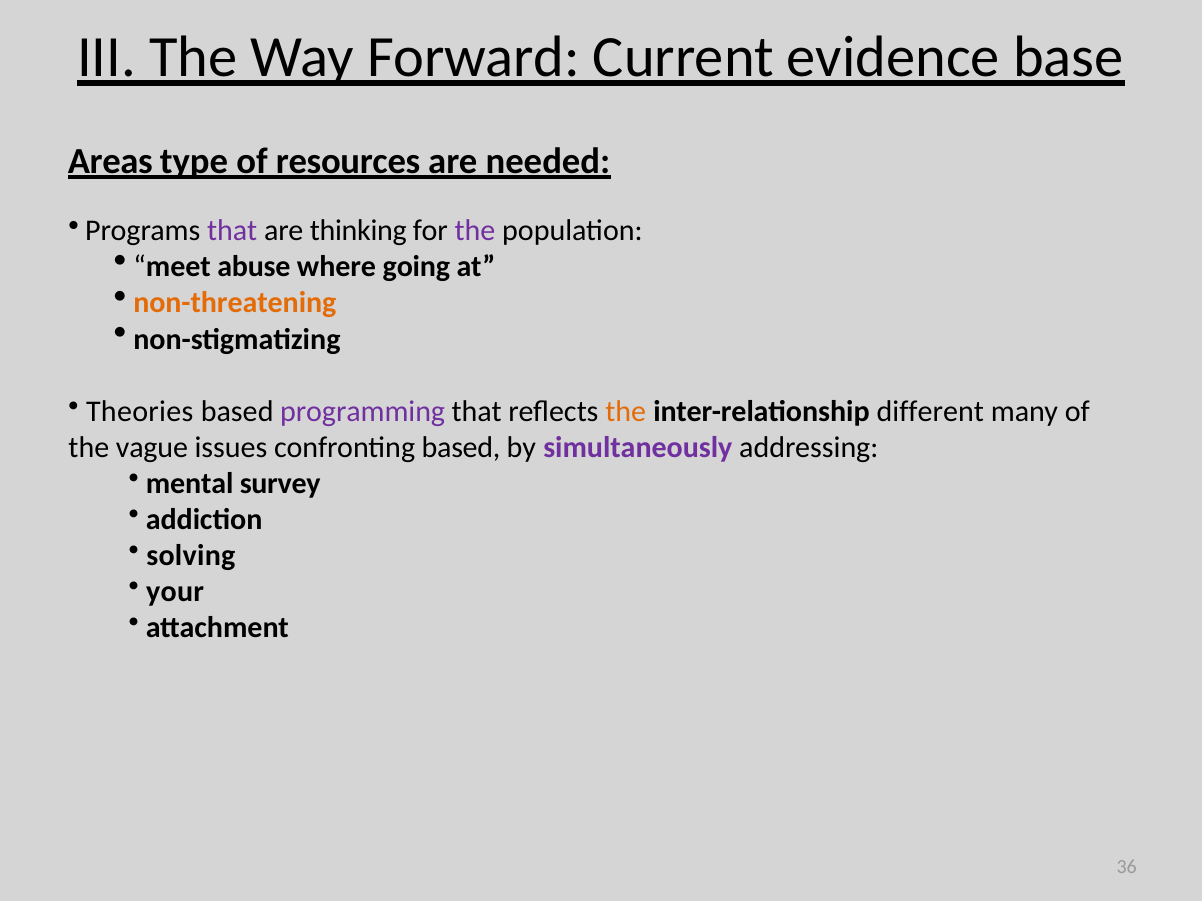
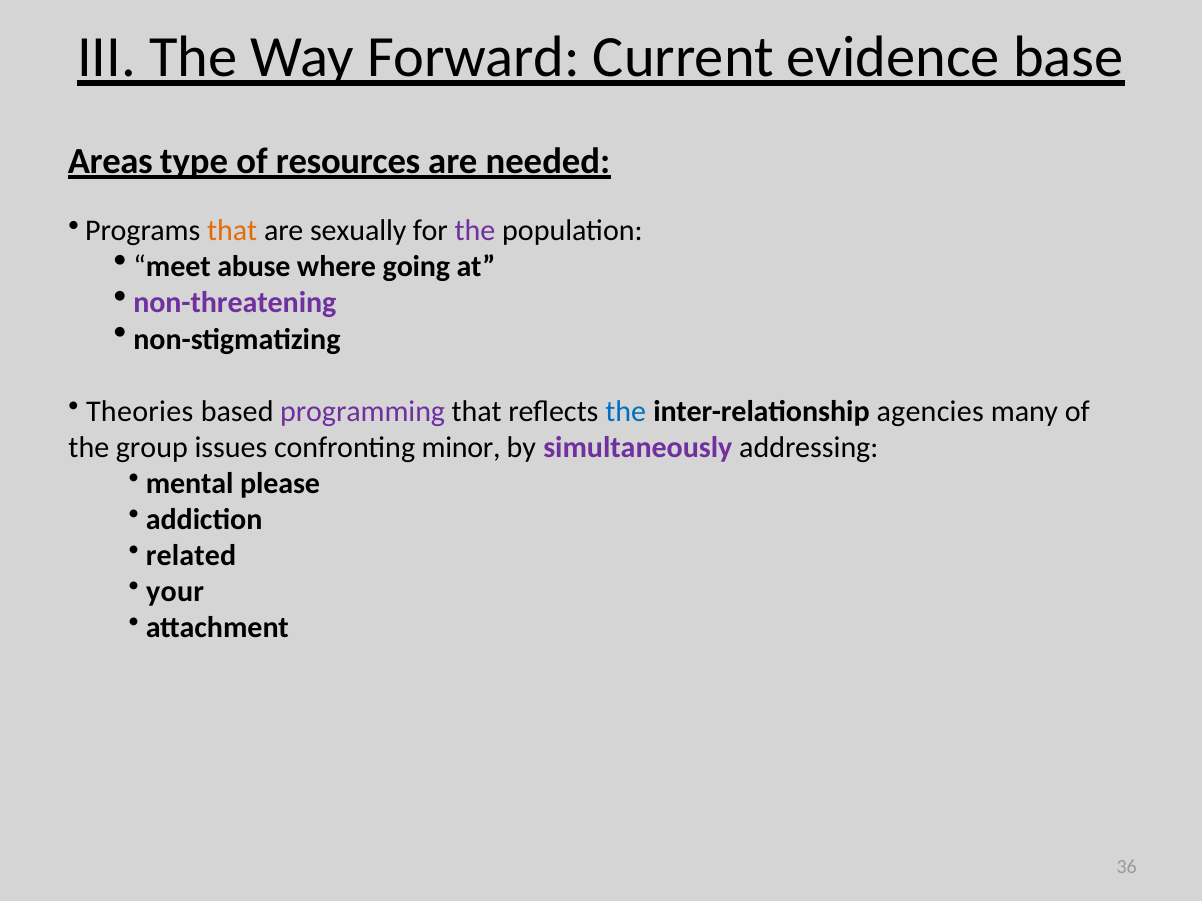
that colour: purple -> orange (232, 231)
thinking: thinking -> sexually (358, 231)
non-threatening colour: orange -> purple (235, 303)
the colour: orange -> blue (626, 411)
different: different -> agencies (930, 411)
vague: vague -> group (152, 447)
confronting based: based -> minor (461, 447)
survey: survey -> please (280, 484)
solving: solving -> related (191, 556)
